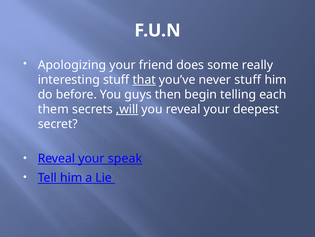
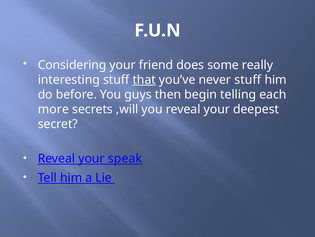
Apologizing: Apologizing -> Considering (72, 65)
them: them -> more (53, 109)
,will underline: present -> none (127, 109)
